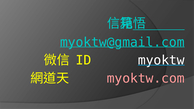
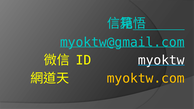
myoktw.com colour: pink -> yellow (146, 78)
